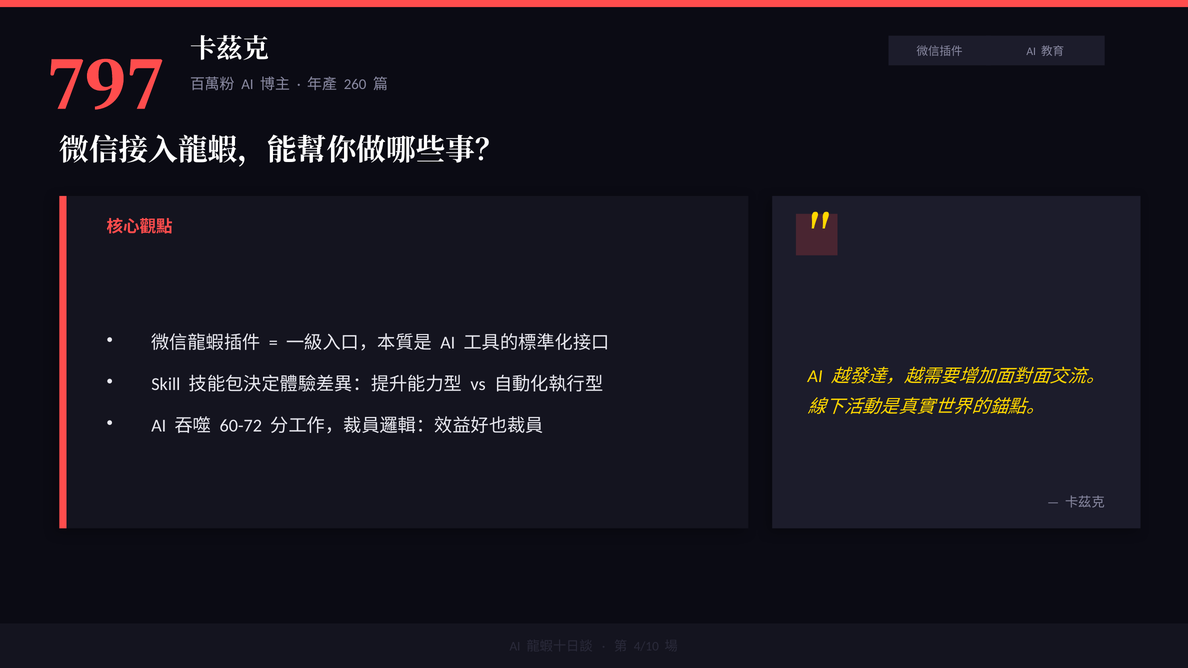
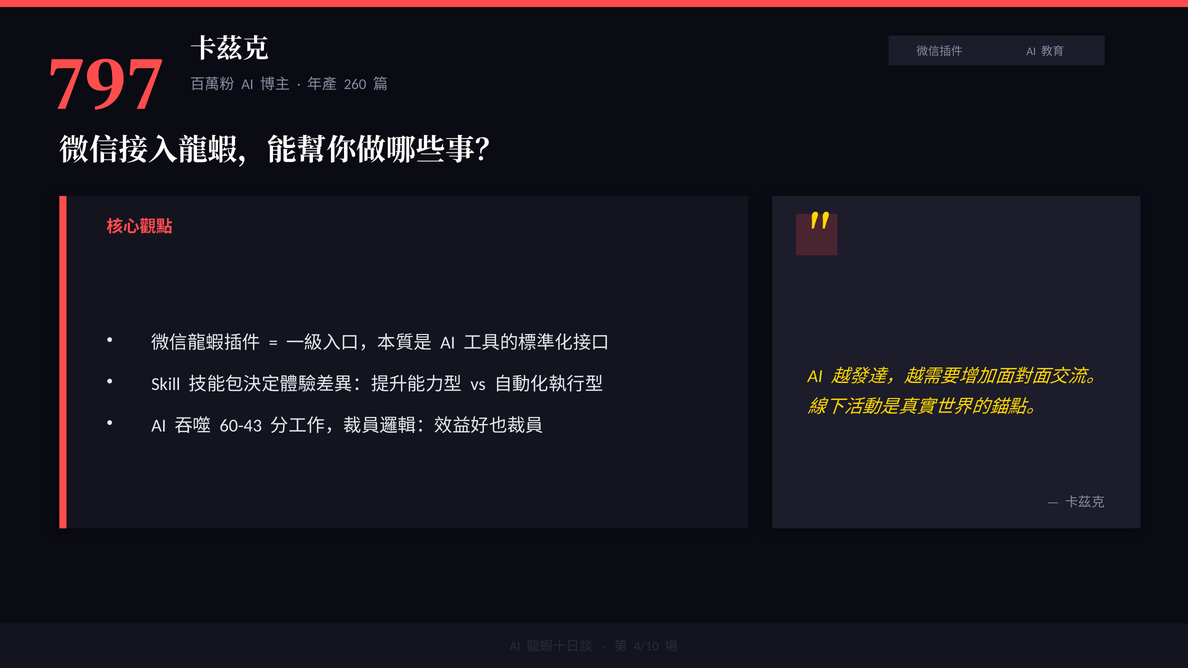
60-72: 60-72 -> 60-43 (241, 426)
